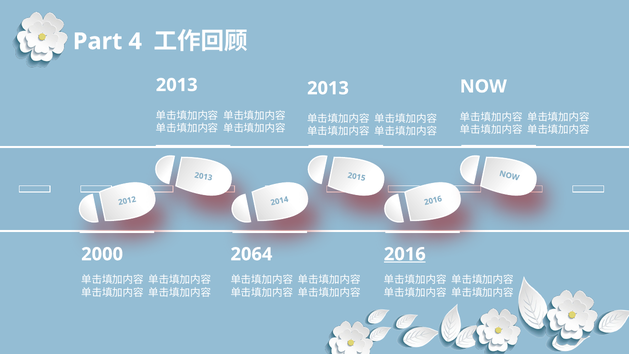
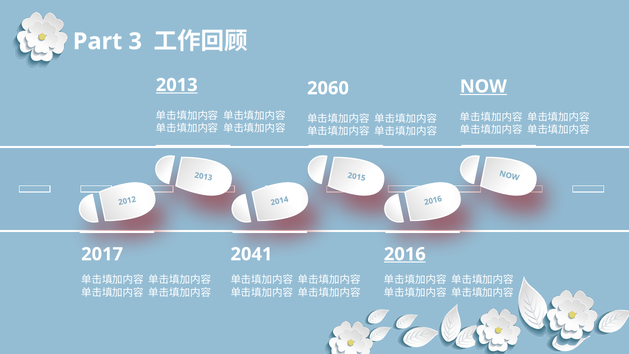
4: 4 -> 3 (135, 41)
2013 underline: none -> present (177, 85)
NOW underline: none -> present (483, 86)
2013: 2013 -> 2060 (328, 88)
2000: 2000 -> 2017 (102, 254)
2064: 2064 -> 2041 (251, 254)
